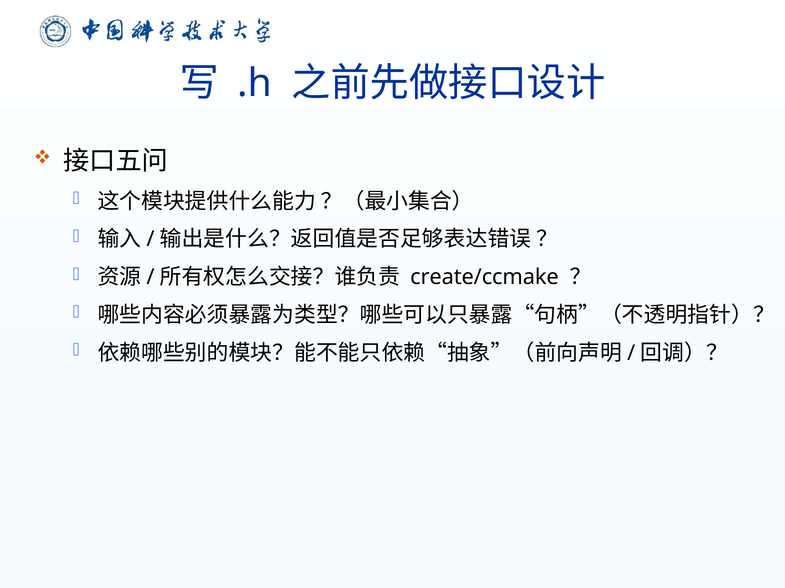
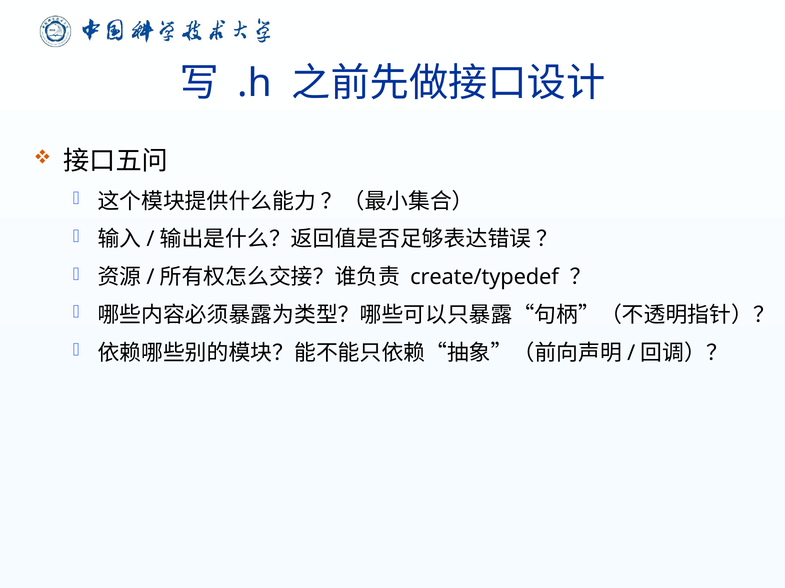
create/ccmake: create/ccmake -> create/typedef (484, 278)
